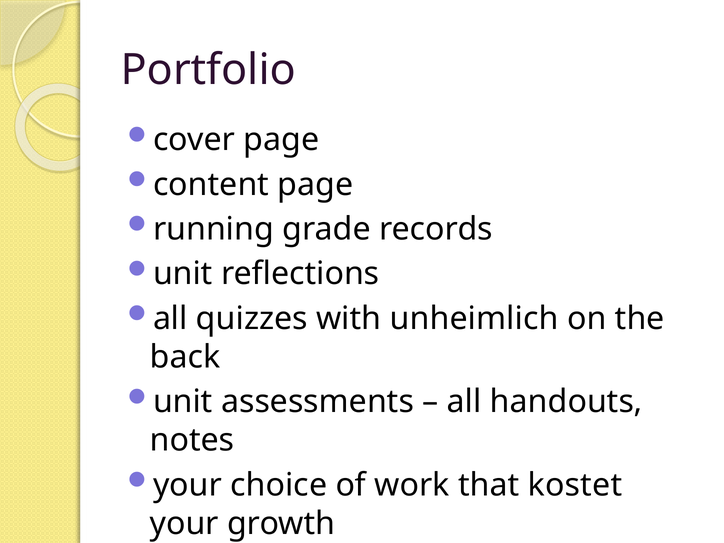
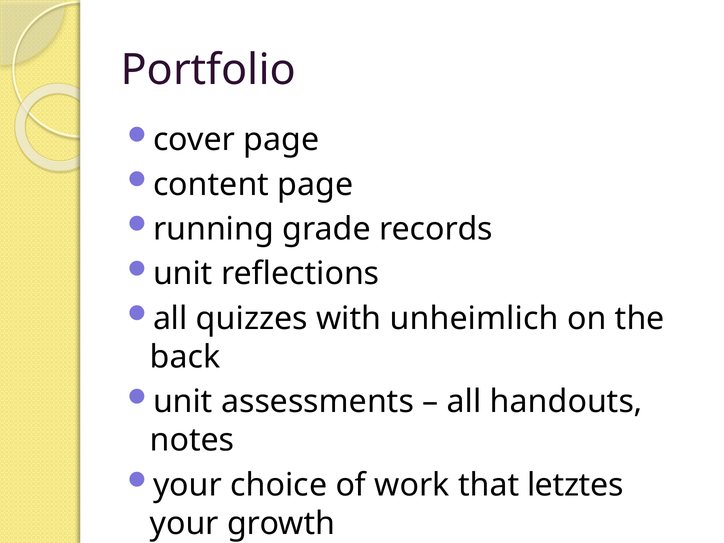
kostet: kostet -> letztes (575, 485)
